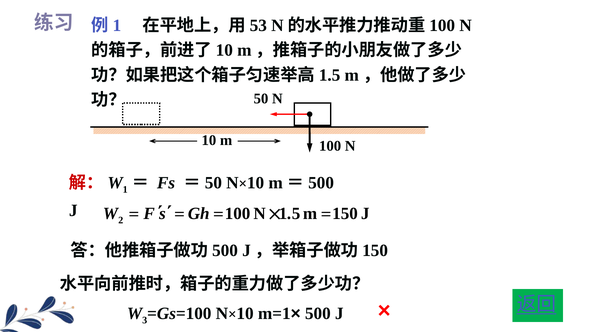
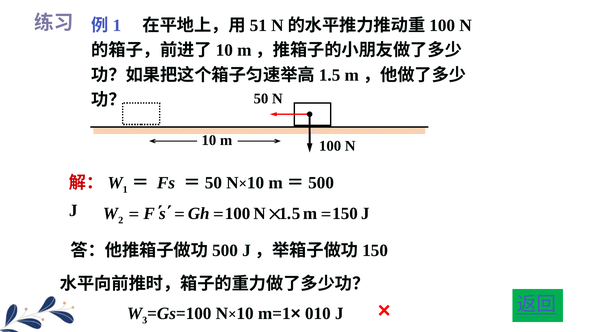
53: 53 -> 51 (258, 25)
m=1× 500: 500 -> 010 (318, 314)
